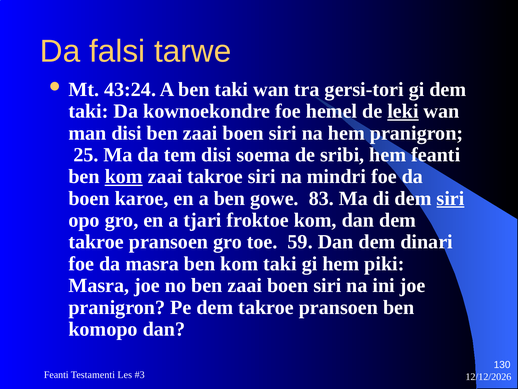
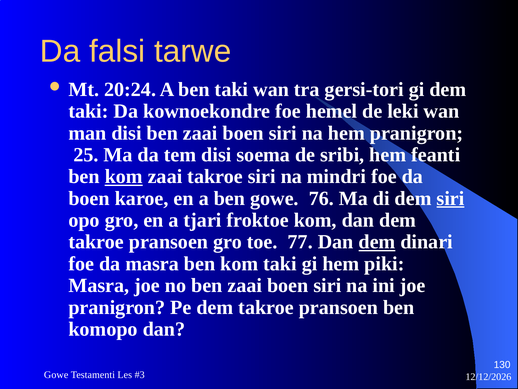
43:24: 43:24 -> 20:24 (130, 89)
leki underline: present -> none (403, 111)
83: 83 -> 76 (321, 198)
59: 59 -> 77 (300, 242)
dem underline: none -> present (377, 242)
Feanti: Feanti -> Gowe (56, 374)
